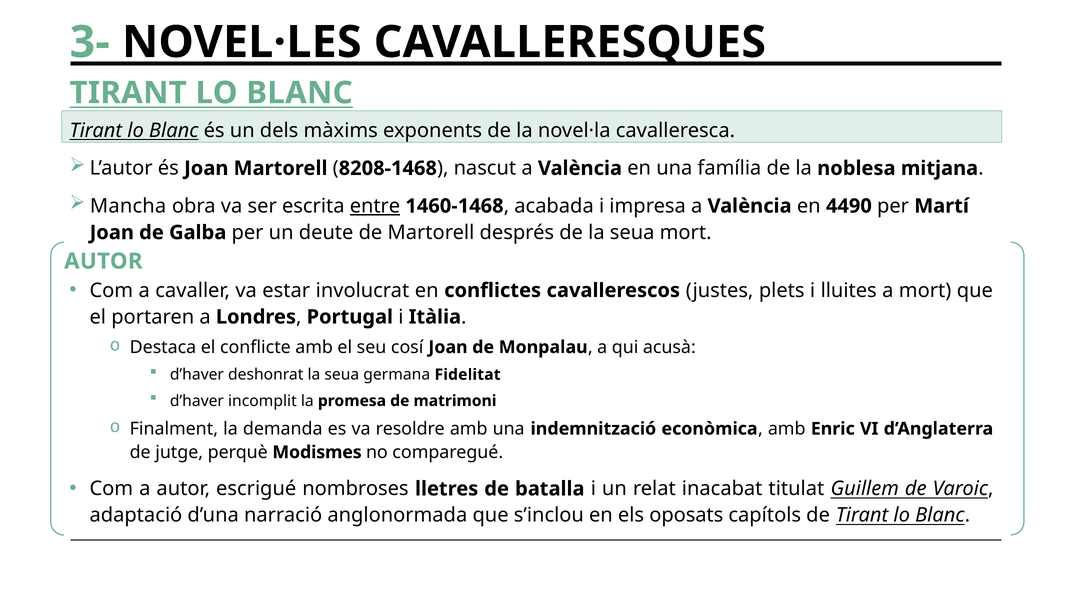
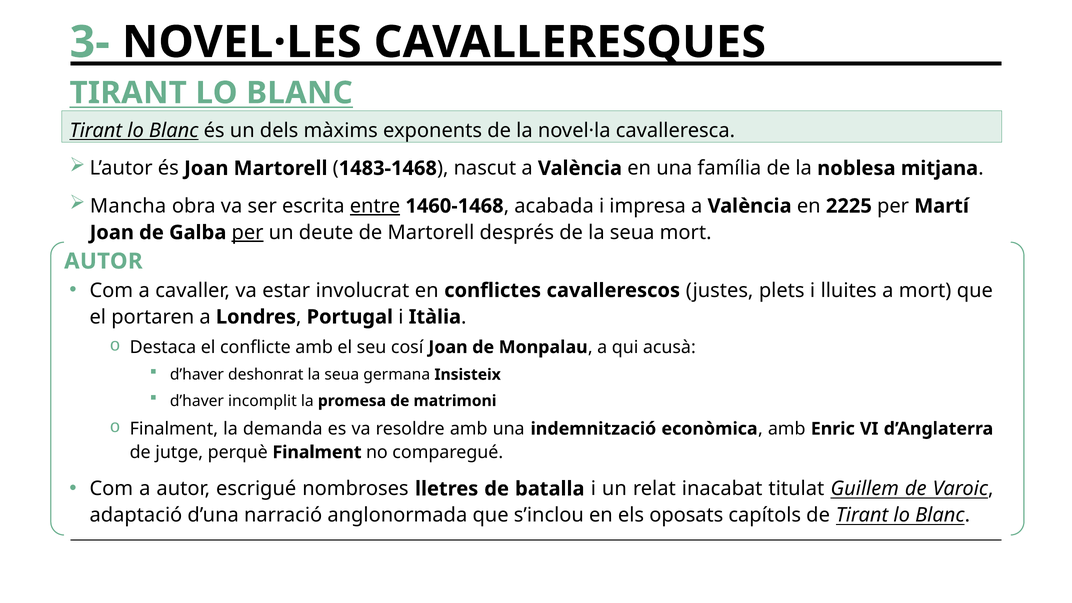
8208-1468: 8208-1468 -> 1483-1468 (388, 168)
4490: 4490 -> 2225 (849, 206)
per underline: none -> present (248, 233)
Fidelitat: Fidelitat -> Insisteix (468, 375)
perquè Modismes: Modismes -> Finalment (317, 452)
